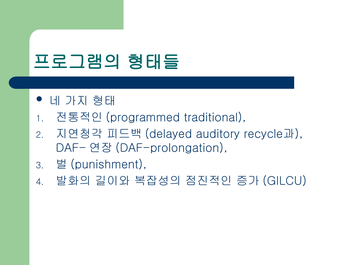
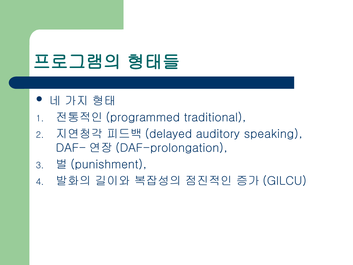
recycle과: recycle과 -> speaking (273, 134)
